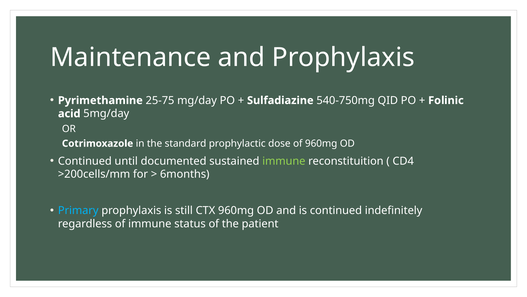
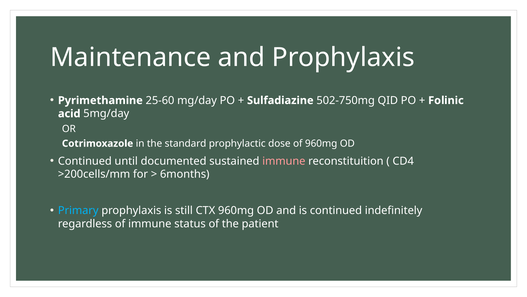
25-75: 25-75 -> 25-60 (160, 100)
540-750mg: 540-750mg -> 502-750mg (346, 100)
immune colour: light green -> pink (284, 161)
